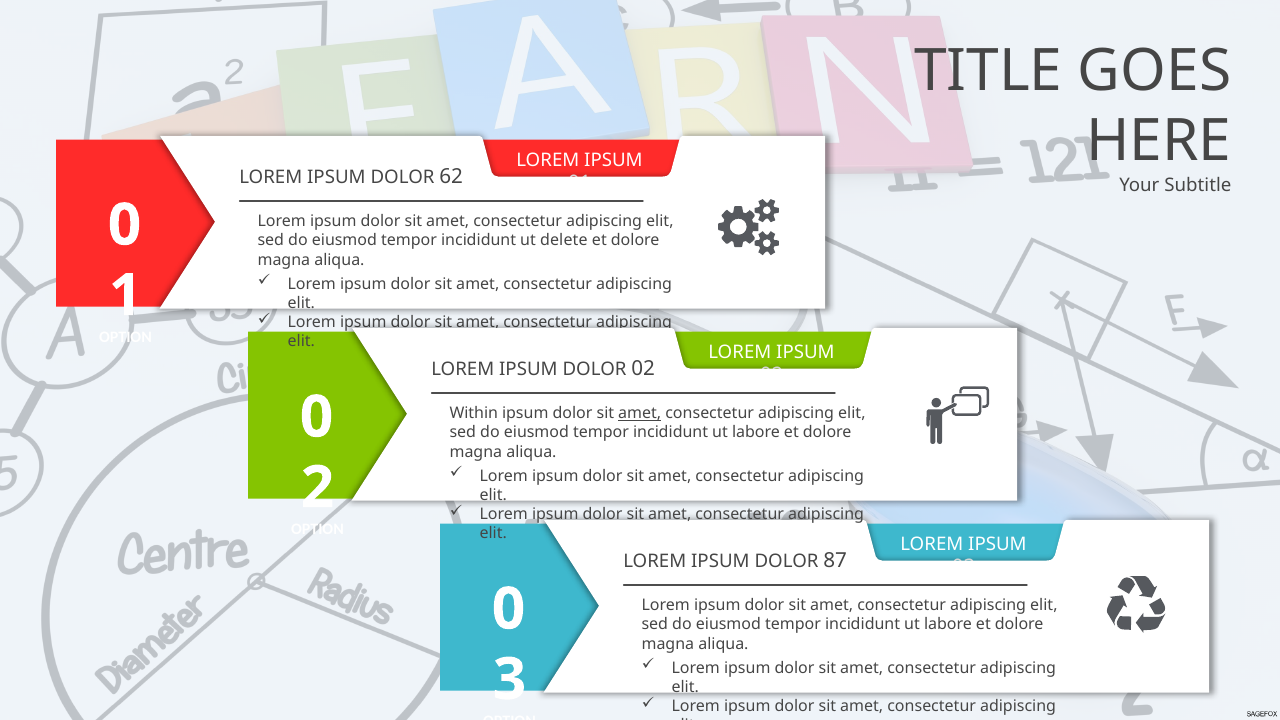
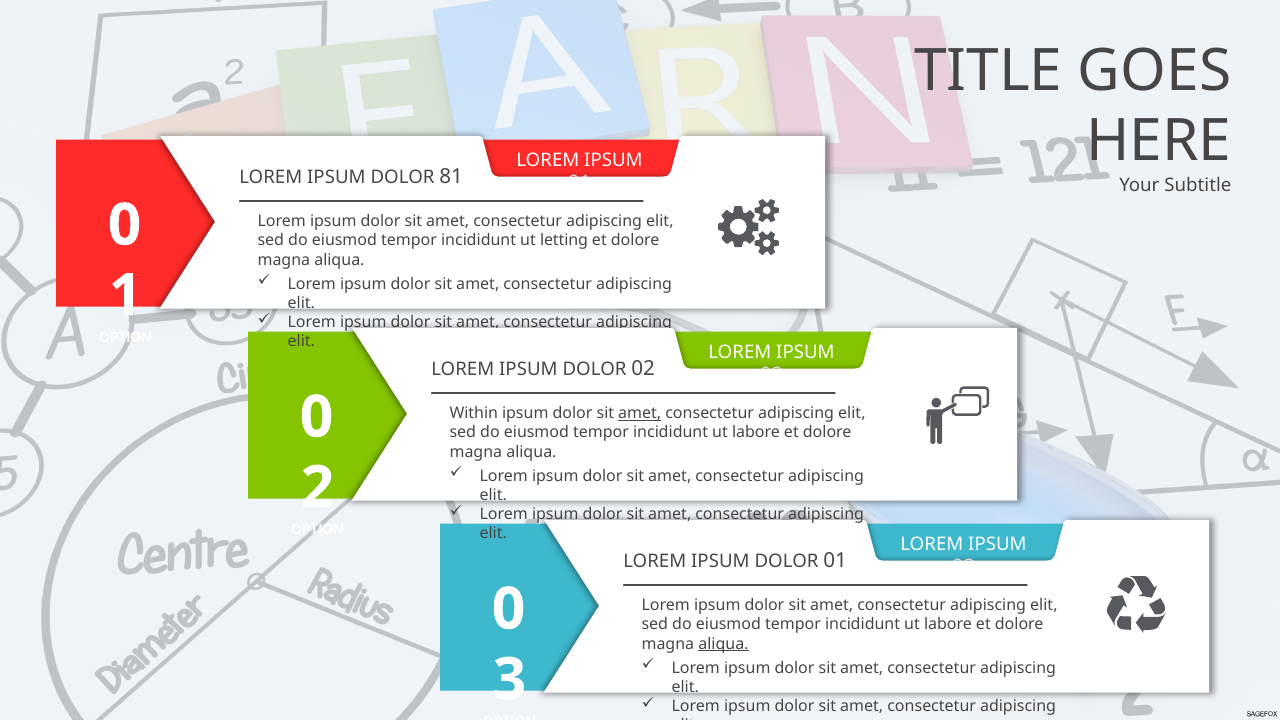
62: 62 -> 81 (451, 177)
delete: delete -> letting (564, 241)
DOLOR 87: 87 -> 01 (835, 561)
aliqua underline: none -> present (723, 644)
